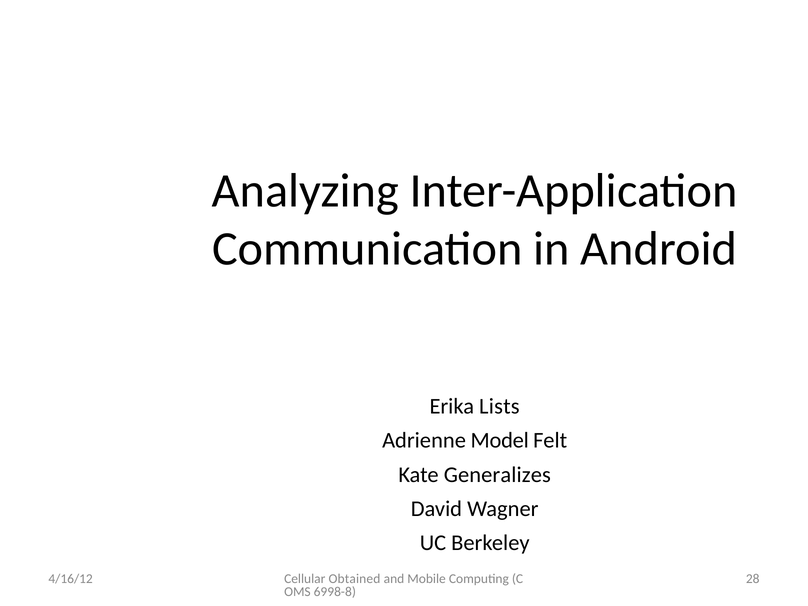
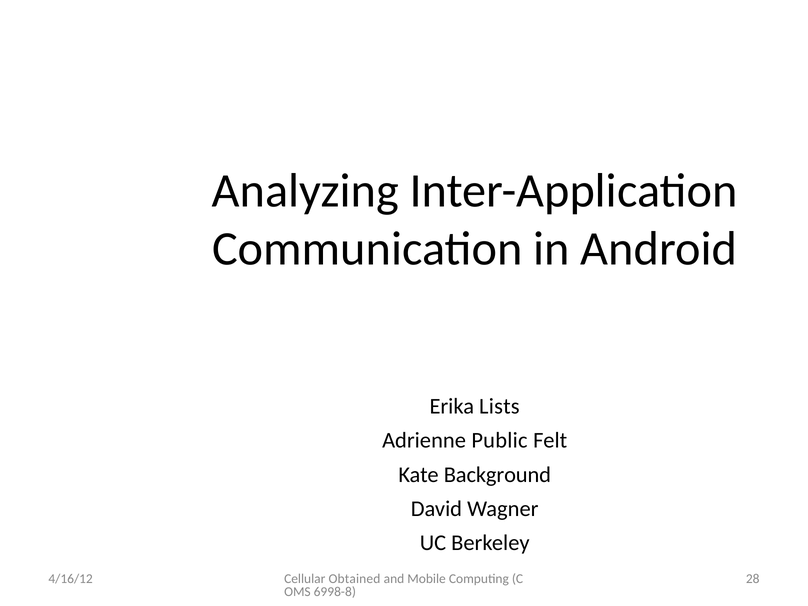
Model: Model -> Public (499, 440)
Generalizes: Generalizes -> Background (497, 475)
